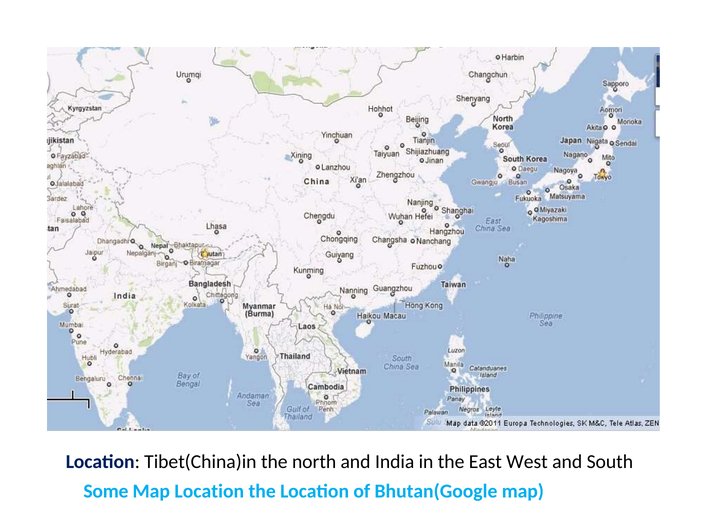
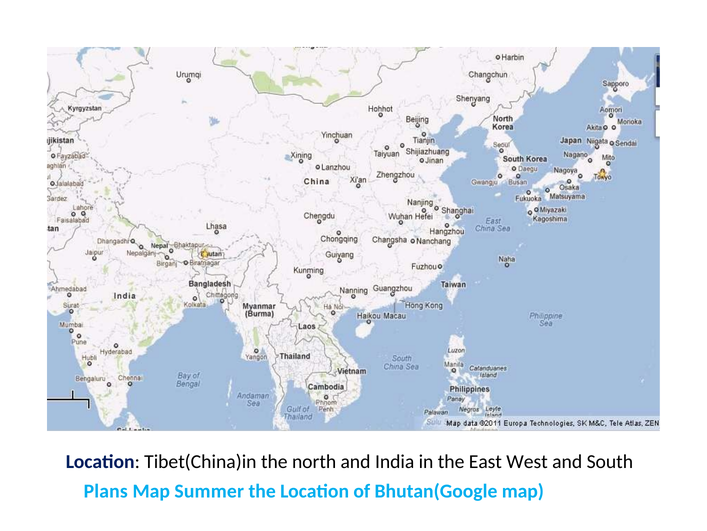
Some: Some -> Plans (106, 491)
Map Location: Location -> Summer (209, 491)
